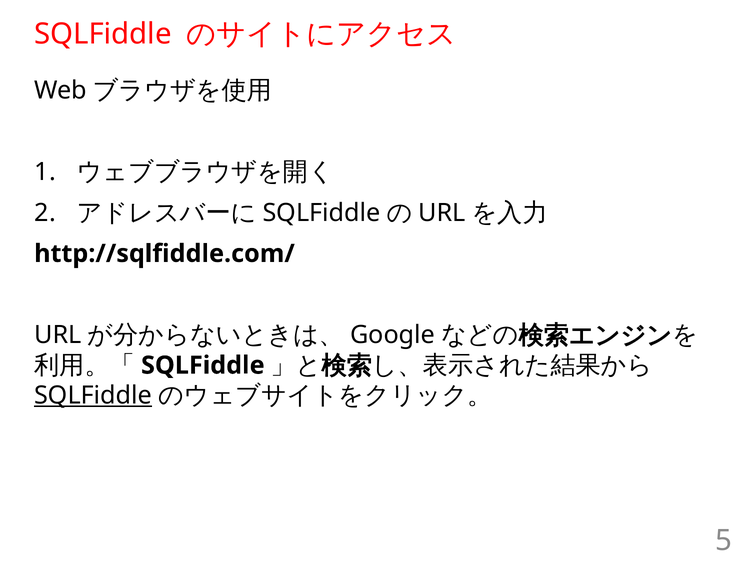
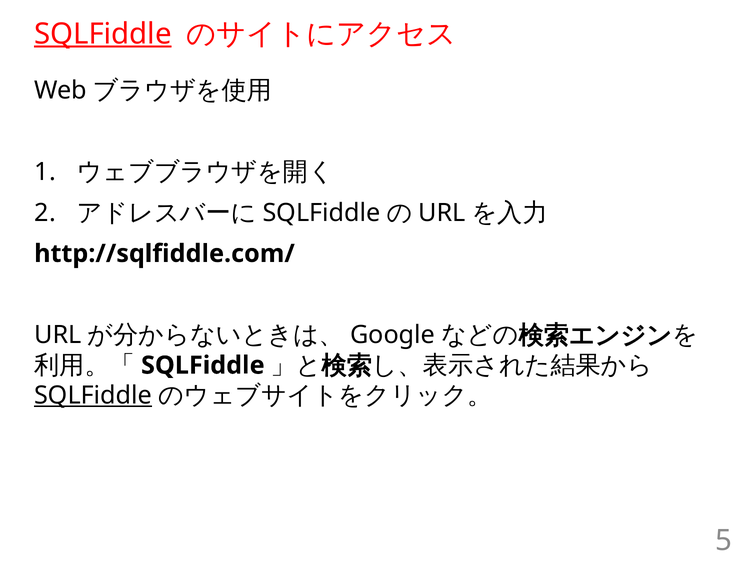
SQLFiddle underline: none -> present (103, 34)
